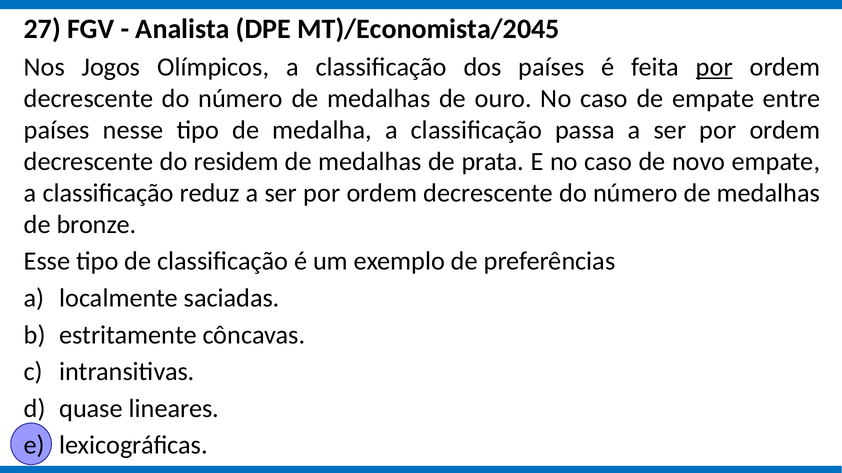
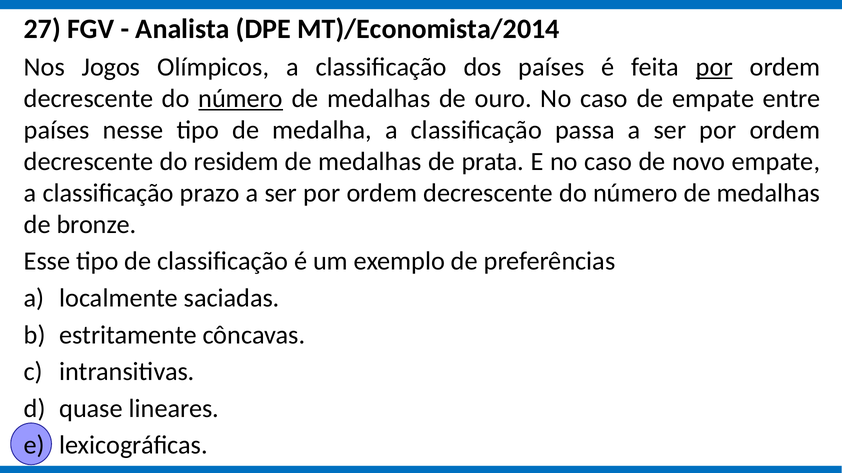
MT)/Economista/2045: MT)/Economista/2045 -> MT)/Economista/2014 (428, 29)
número underline: none -> present (241, 98)
reduz: reduz -> prazo (210, 193)
